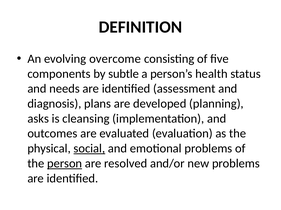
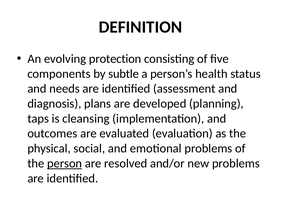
overcome: overcome -> protection (115, 59)
asks: asks -> taps (38, 119)
social underline: present -> none (89, 149)
